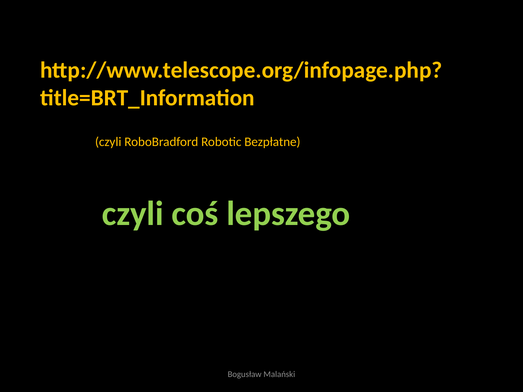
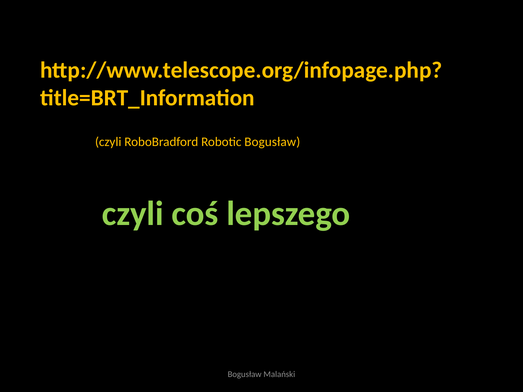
Robotic Bezpłatne: Bezpłatne -> Bogusław (272, 142)
